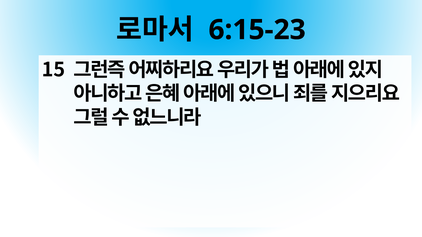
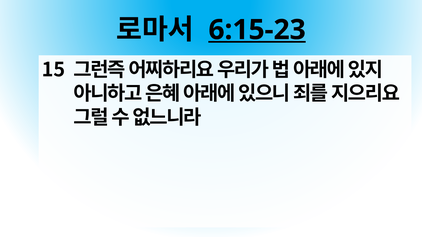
6:15-23 underline: none -> present (257, 30)
